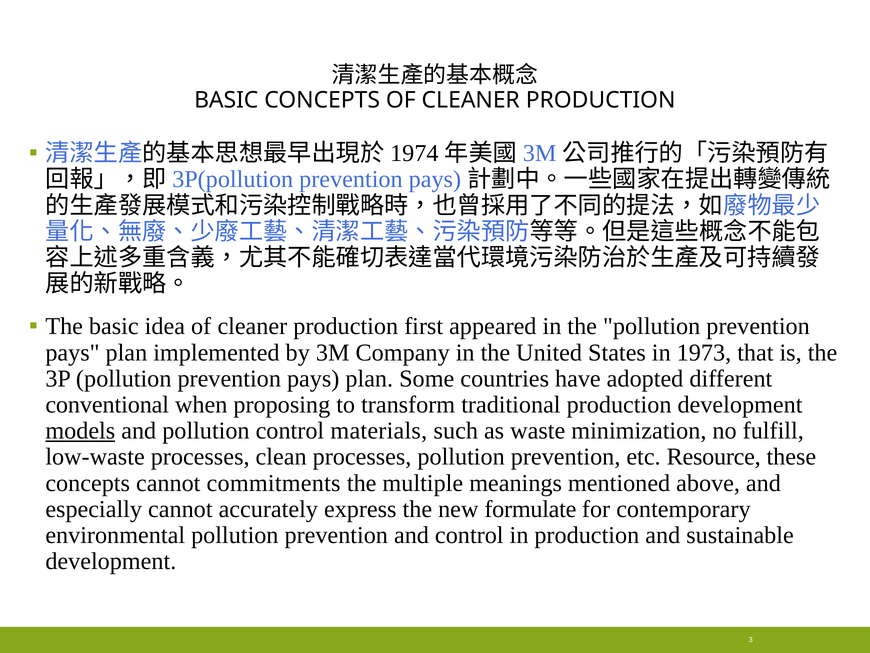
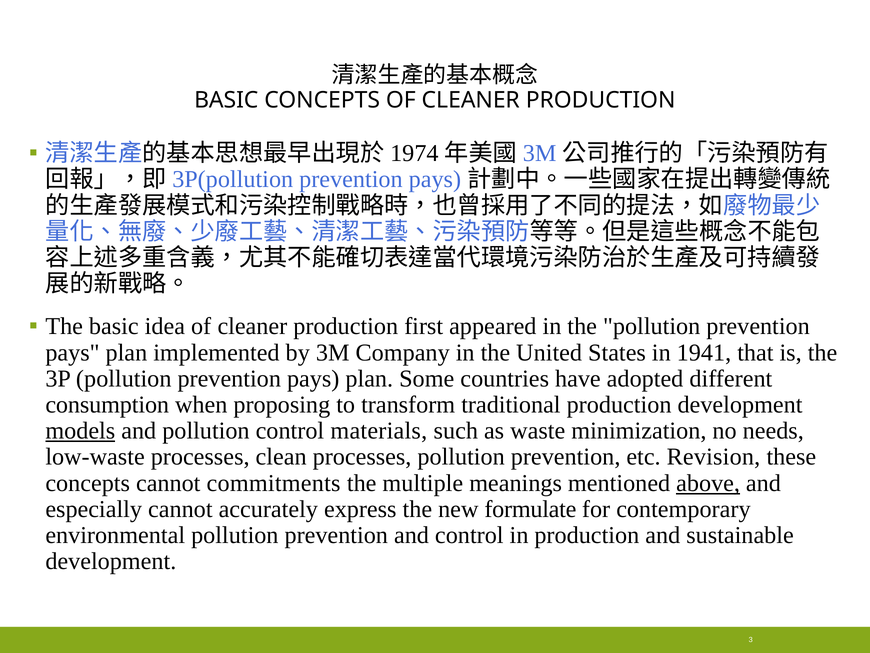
1973: 1973 -> 1941 (704, 352)
conventional: conventional -> consumption (107, 404)
fulfill: fulfill -> needs (773, 431)
Resource: Resource -> Revision (713, 457)
above underline: none -> present (708, 483)
